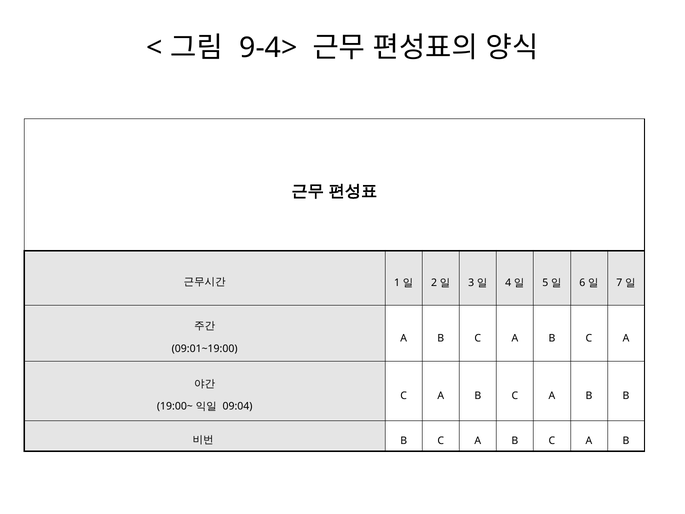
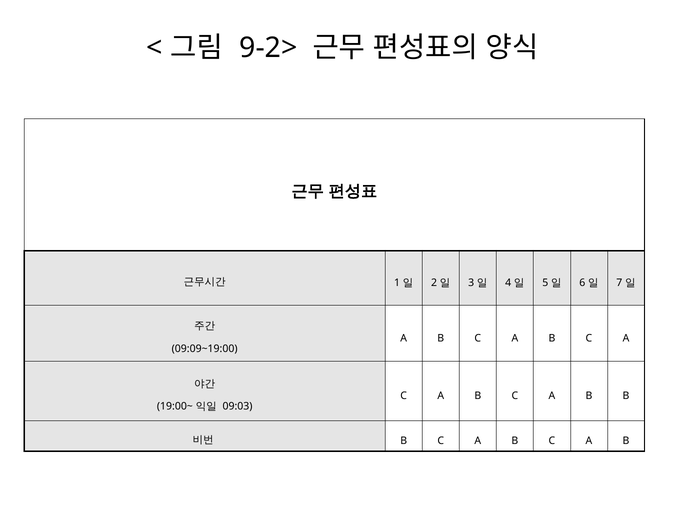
9-4>: 9-4> -> 9-2> (268, 48)
09:01~19:00: 09:01~19:00 -> 09:09~19:00 (205, 349)
09:04: 09:04 -> 09:03 (237, 406)
